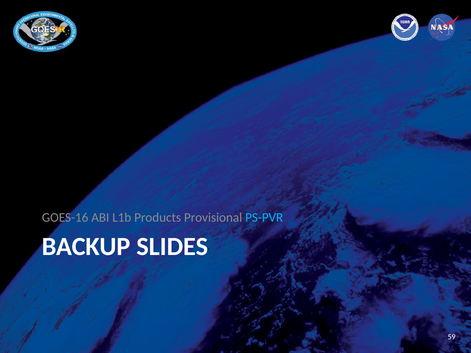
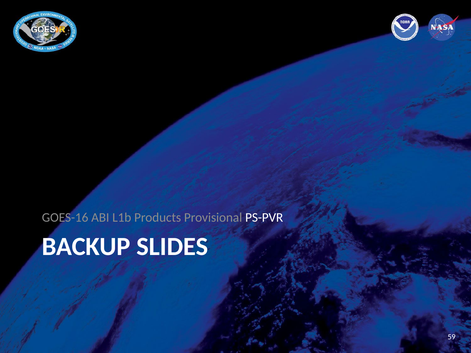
PS-PVR colour: light blue -> white (264, 218)
